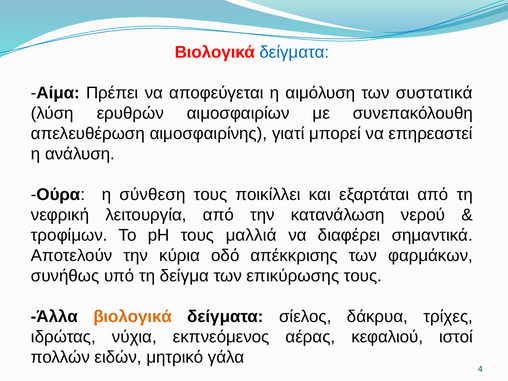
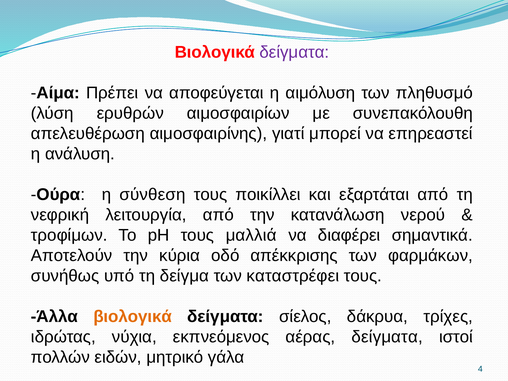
δείγματα colour: blue -> purple (294, 52)
συστατικά: συστατικά -> πληθυσμό (434, 93)
επικύρωσης: επικύρωσης -> καταστρέφει (293, 276)
αέρας κεφαλιού: κεφαλιού -> δείγματα (387, 337)
